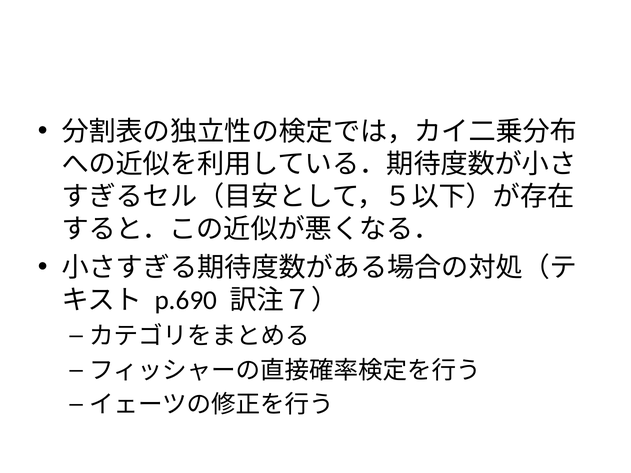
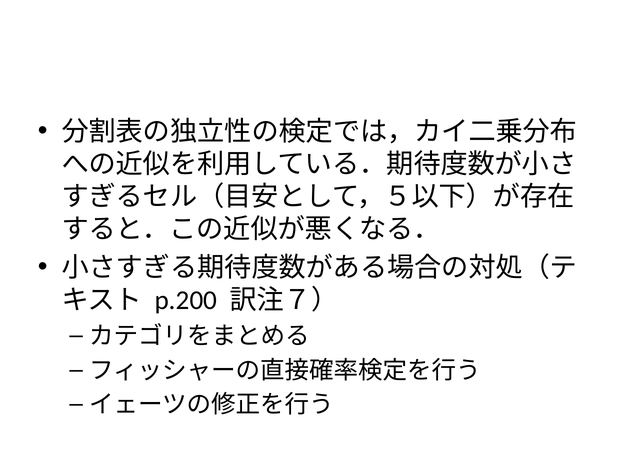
p.690: p.690 -> p.200 (186, 300)
